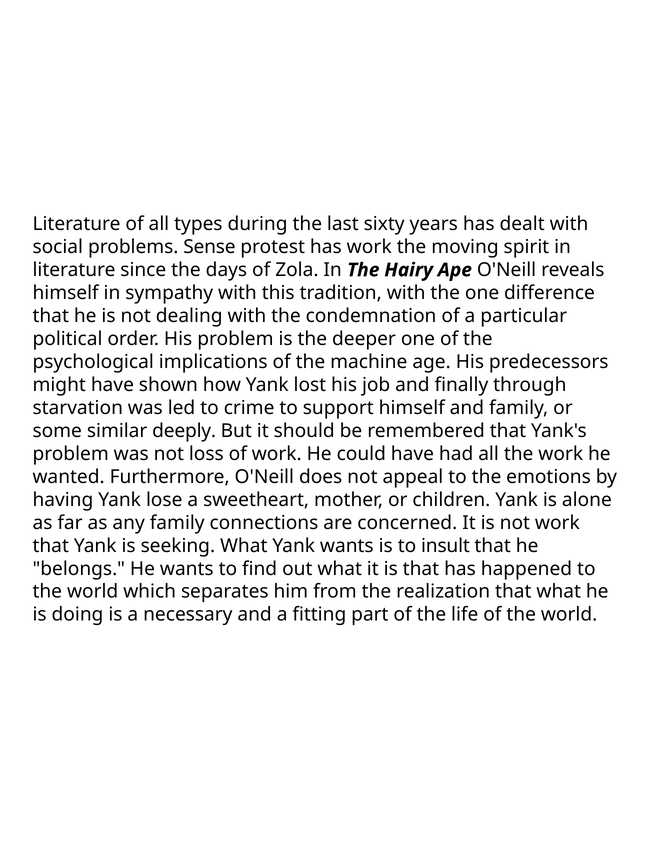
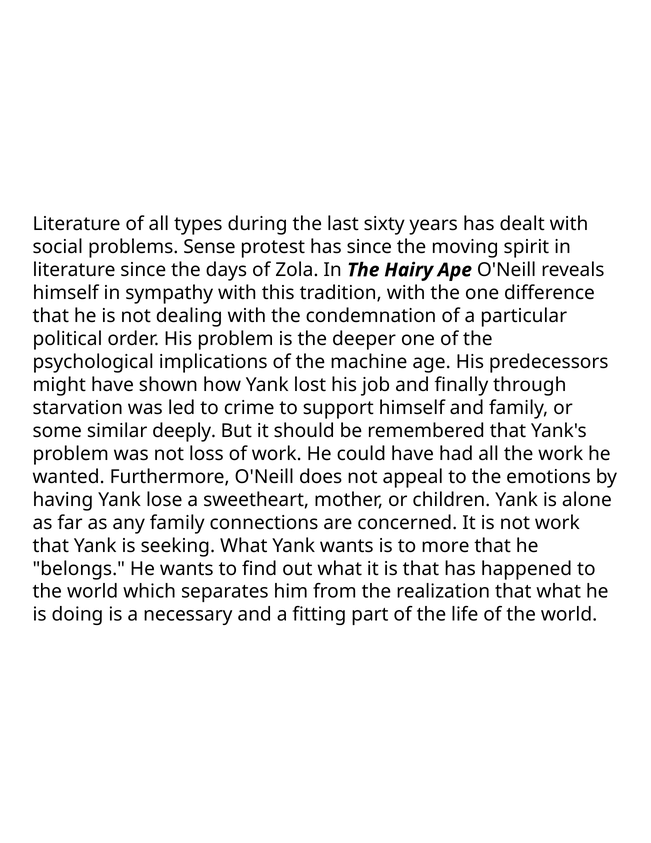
has work: work -> since (369, 247)
insult: insult -> more (445, 546)
